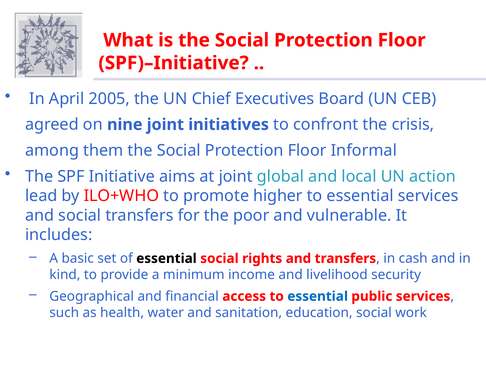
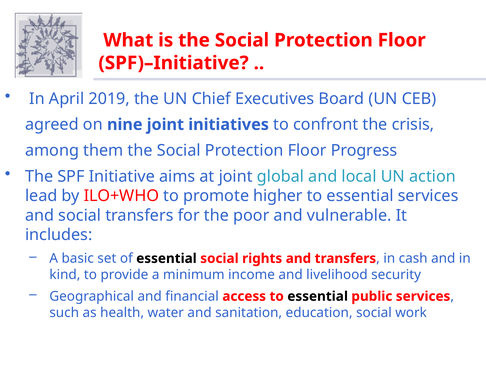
2005: 2005 -> 2019 (109, 99)
Informal: Informal -> Progress (364, 150)
essential colour: blue -> black (318, 296)
